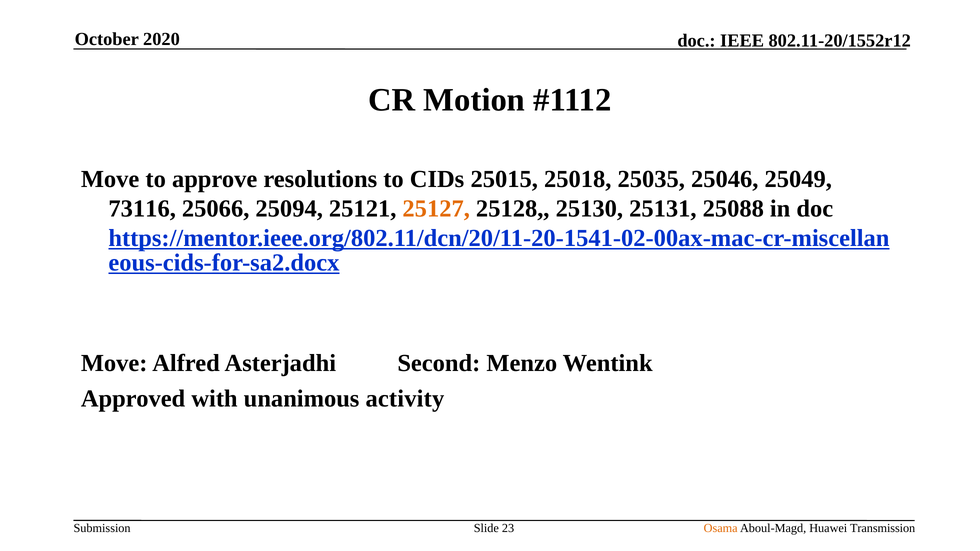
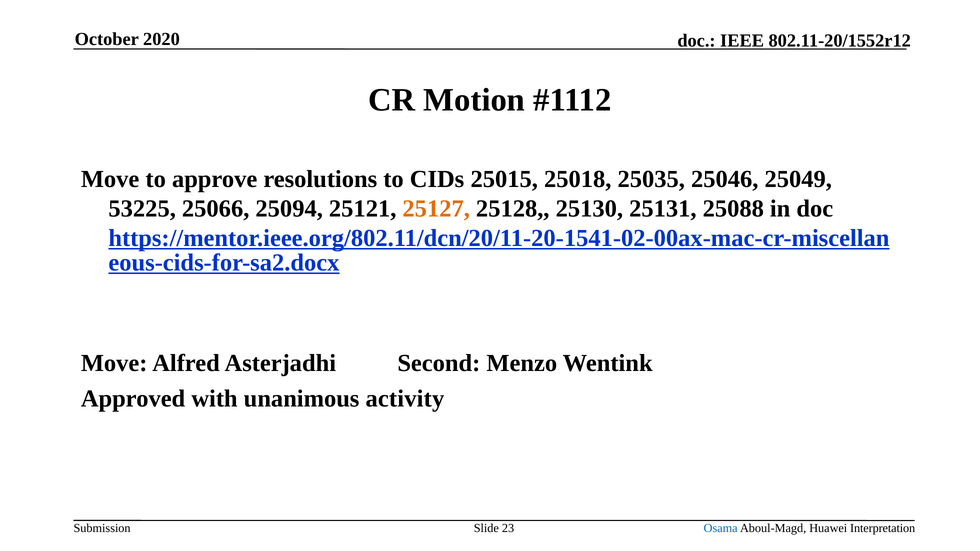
73116: 73116 -> 53225 (142, 209)
Osama colour: orange -> blue (721, 529)
Transmission: Transmission -> Interpretation (883, 529)
